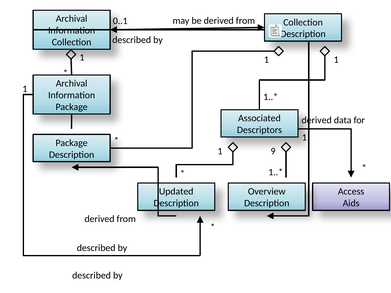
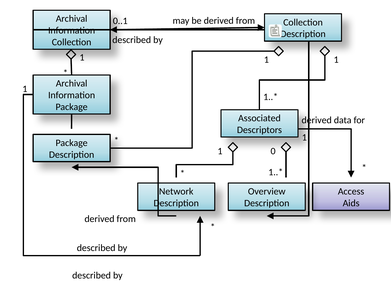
9: 9 -> 0 (273, 151)
Updated: Updated -> Network (176, 192)
